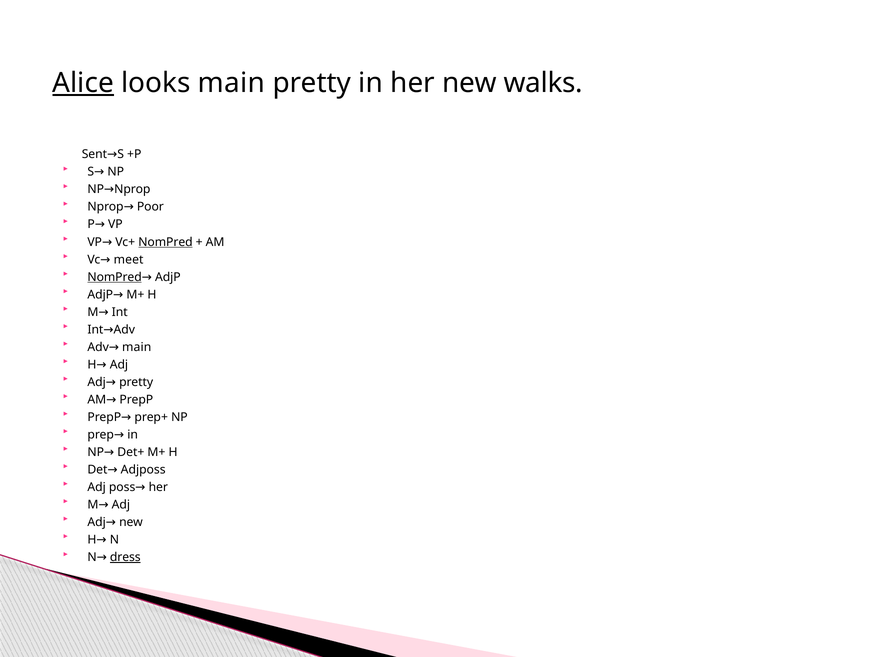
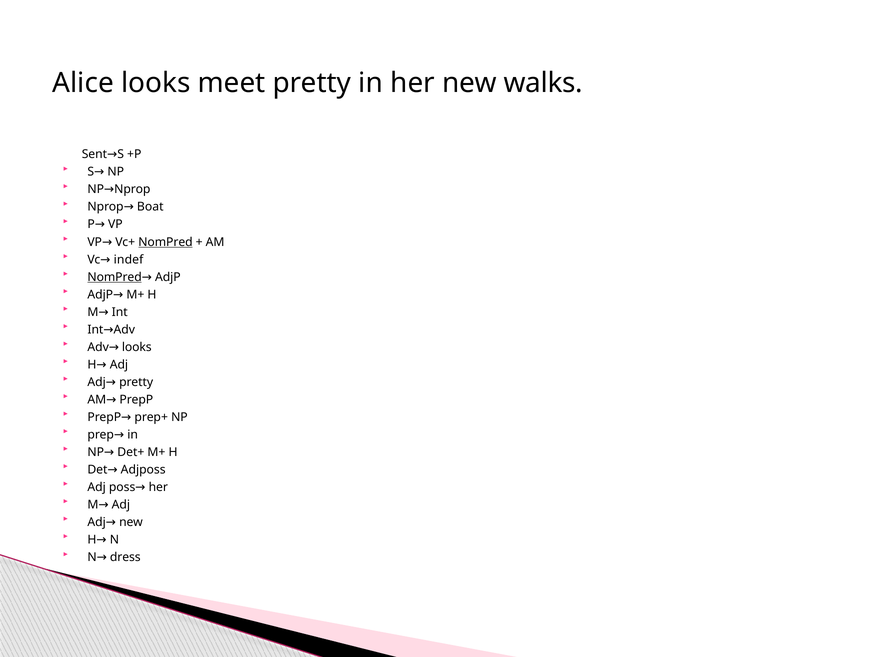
Alice underline: present -> none (83, 83)
looks main: main -> meet (232, 83)
Poor: Poor -> Boat (150, 207)
meet: meet -> indef (129, 260)
main: main -> looks (137, 347)
dress underline: present -> none (125, 557)
